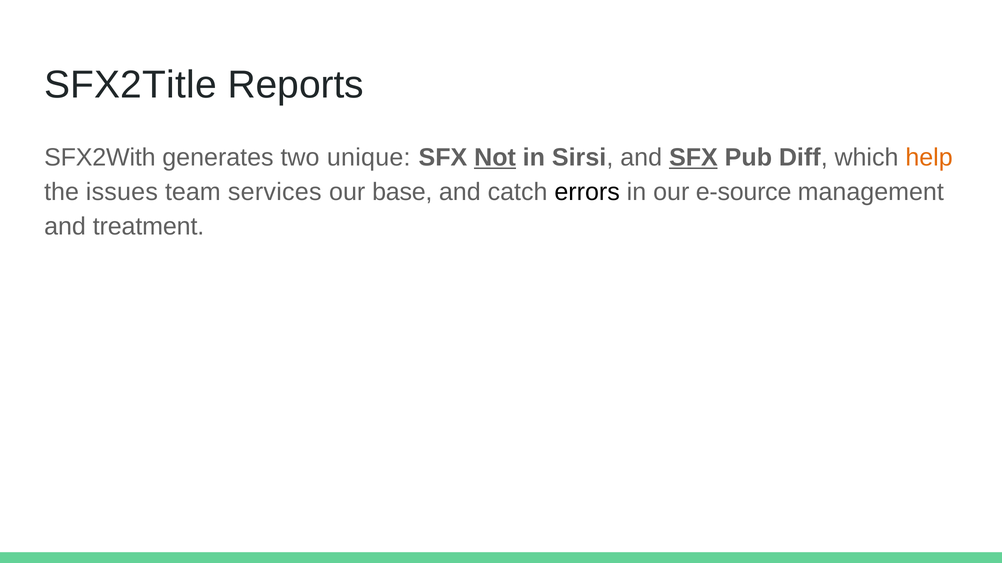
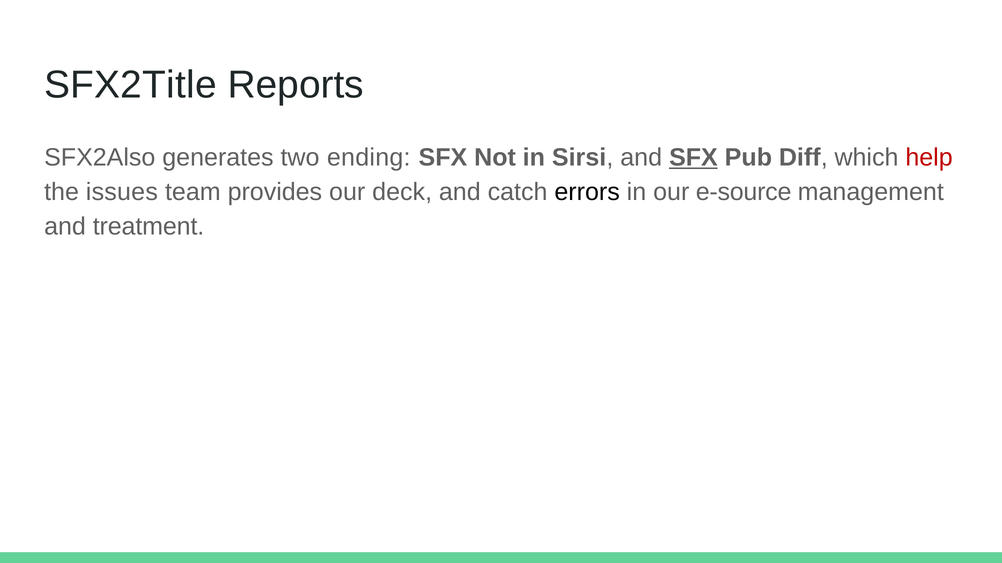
SFX2With: SFX2With -> SFX2Also (100, 158)
unique: unique -> ending (369, 158)
Not underline: present -> none (495, 158)
help colour: orange -> red (929, 158)
services: services -> provides (275, 192)
base: base -> deck (402, 192)
